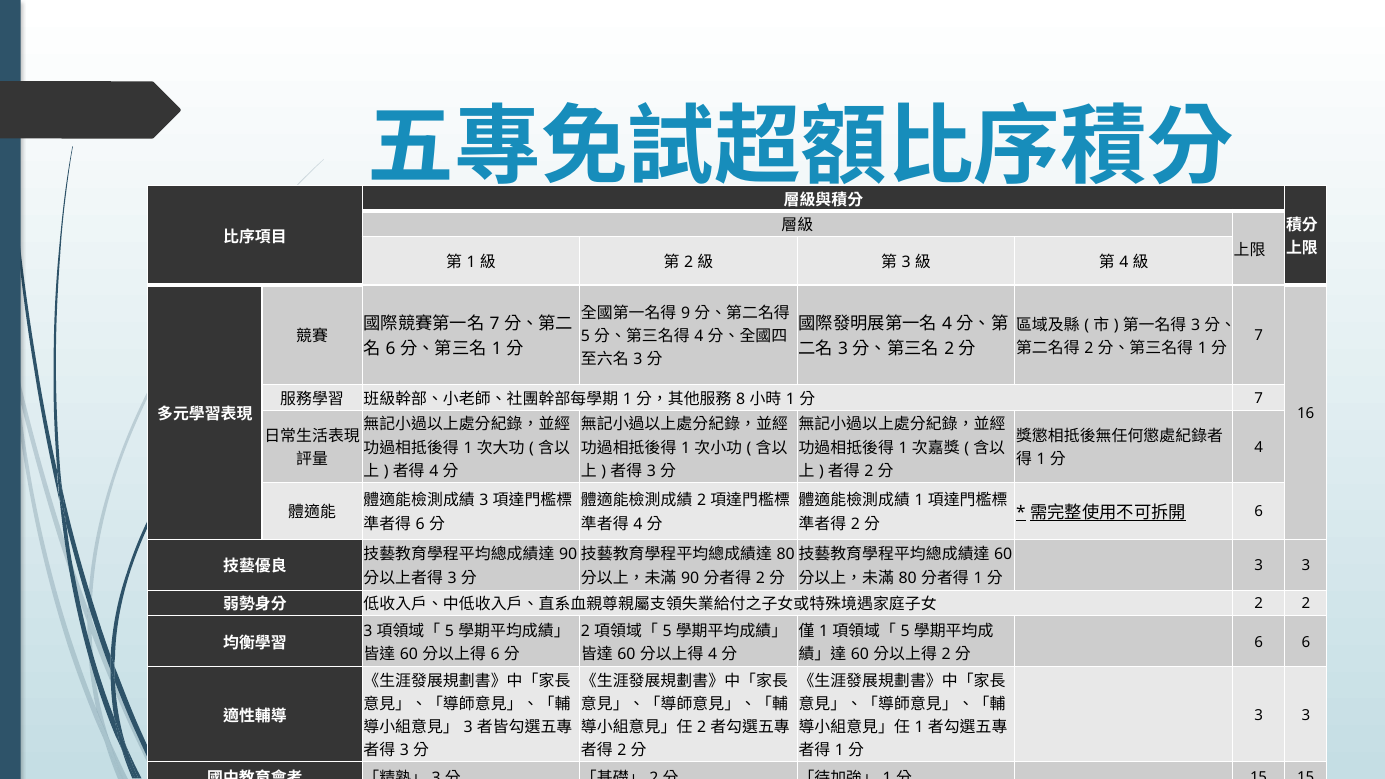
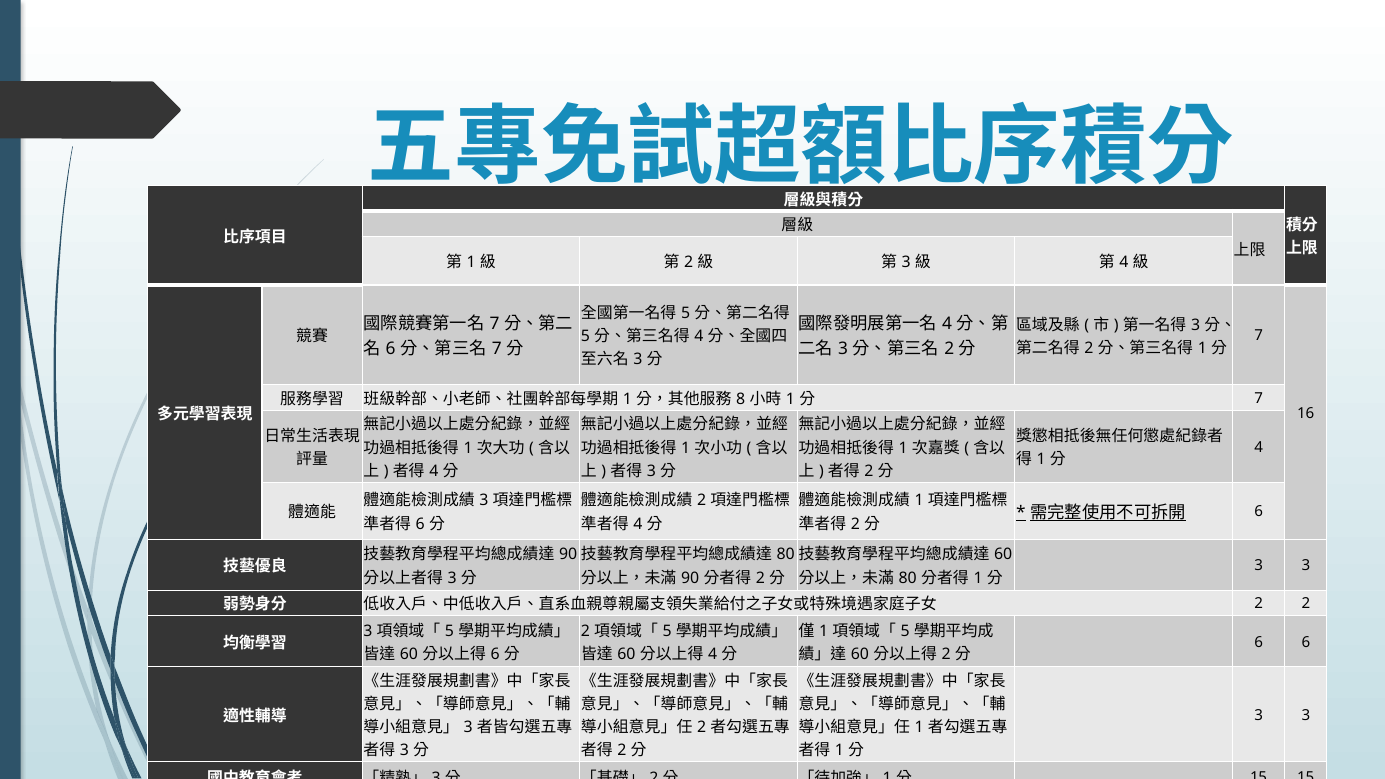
9: 9 -> 5 (686, 313)
1: 1 -> 7 (497, 349)
